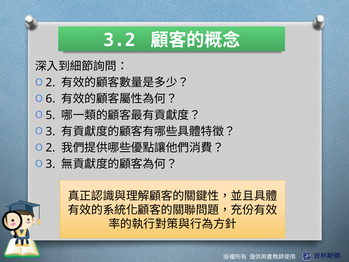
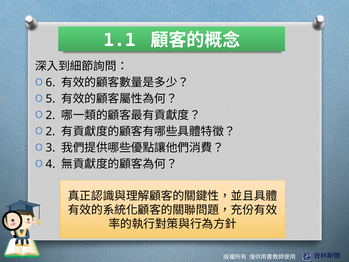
3.2: 3.2 -> 1.1 (119, 40)
2: 2 -> 6 (50, 82)
6: 6 -> 5 (50, 99)
5: 5 -> 2 (50, 115)
3: 3 -> 2 (50, 131)
2: 2 -> 3 (50, 148)
3: 3 -> 4 (50, 164)
